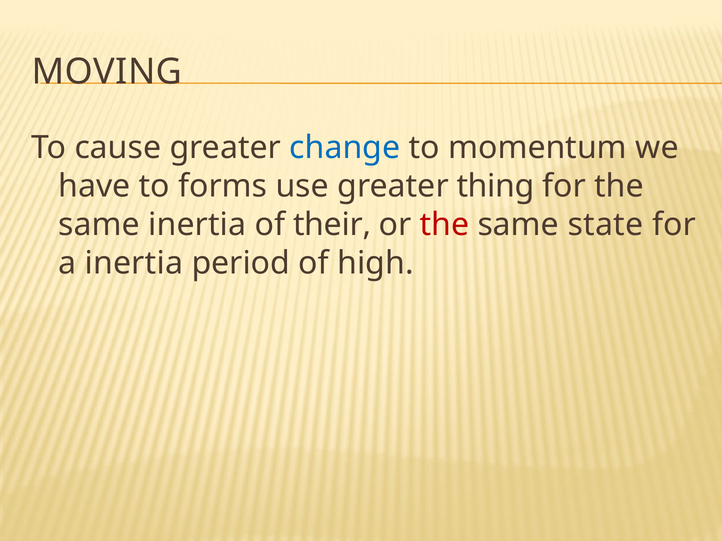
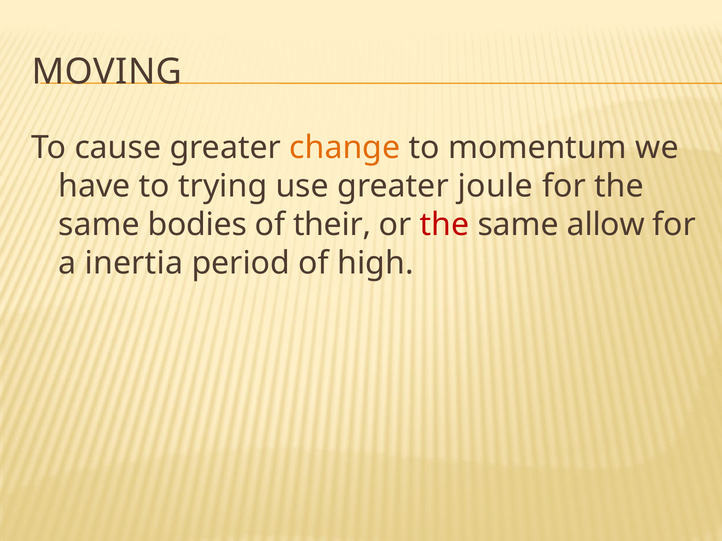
change colour: blue -> orange (345, 148)
forms: forms -> trying (223, 186)
thing: thing -> joule (495, 186)
same inertia: inertia -> bodies (197, 225)
state: state -> allow (606, 225)
